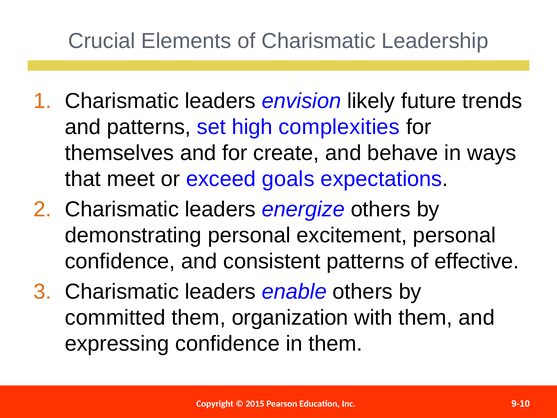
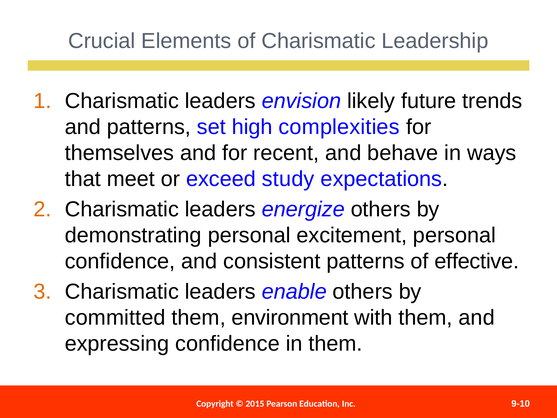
create: create -> recent (286, 153)
goals: goals -> study (288, 179)
organization: organization -> environment (290, 318)
